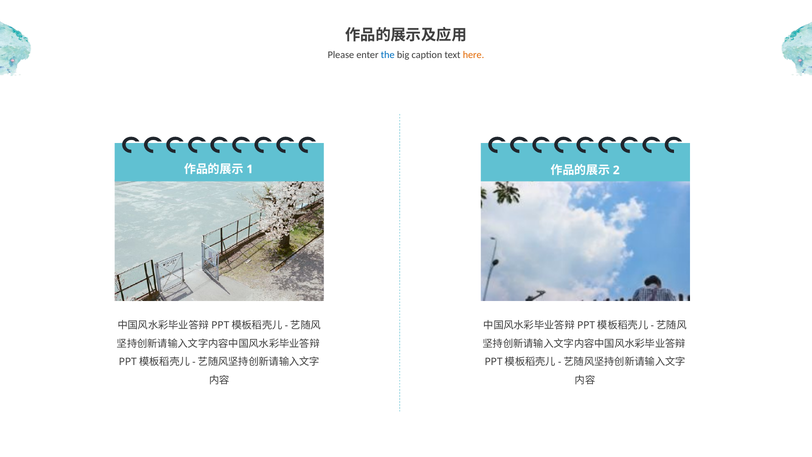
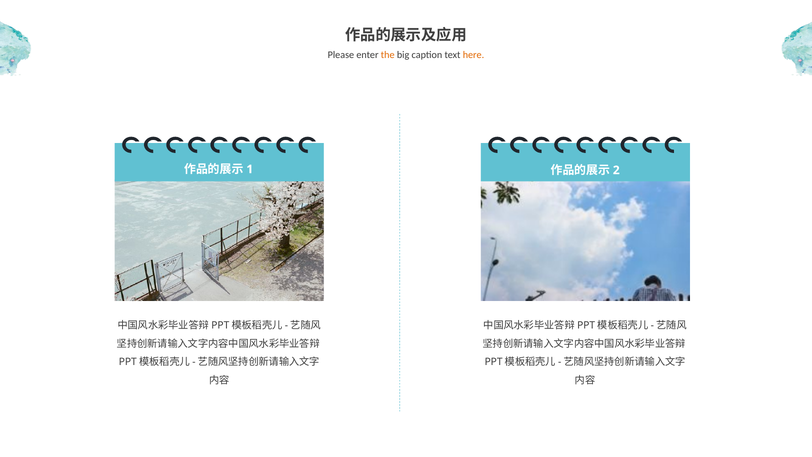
the colour: blue -> orange (388, 55)
